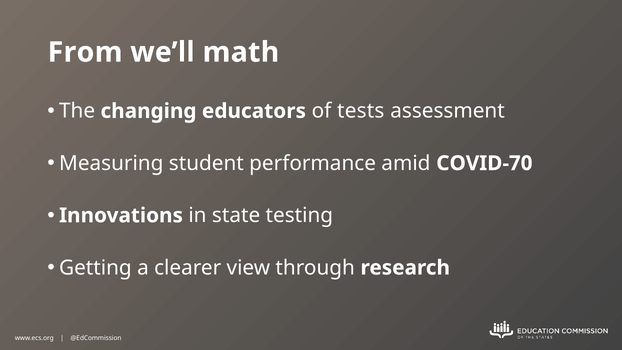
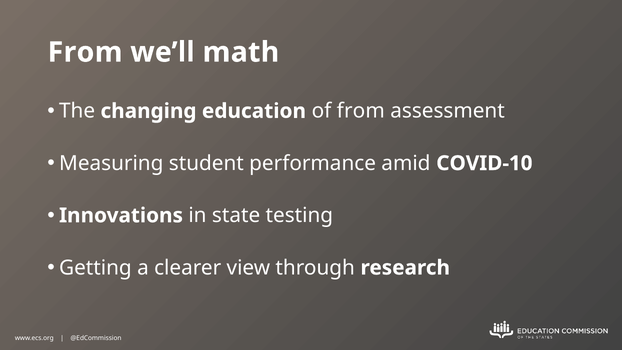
educators: educators -> education (254, 111)
of tests: tests -> from (361, 111)
COVID-70: COVID-70 -> COVID-10 (484, 163)
